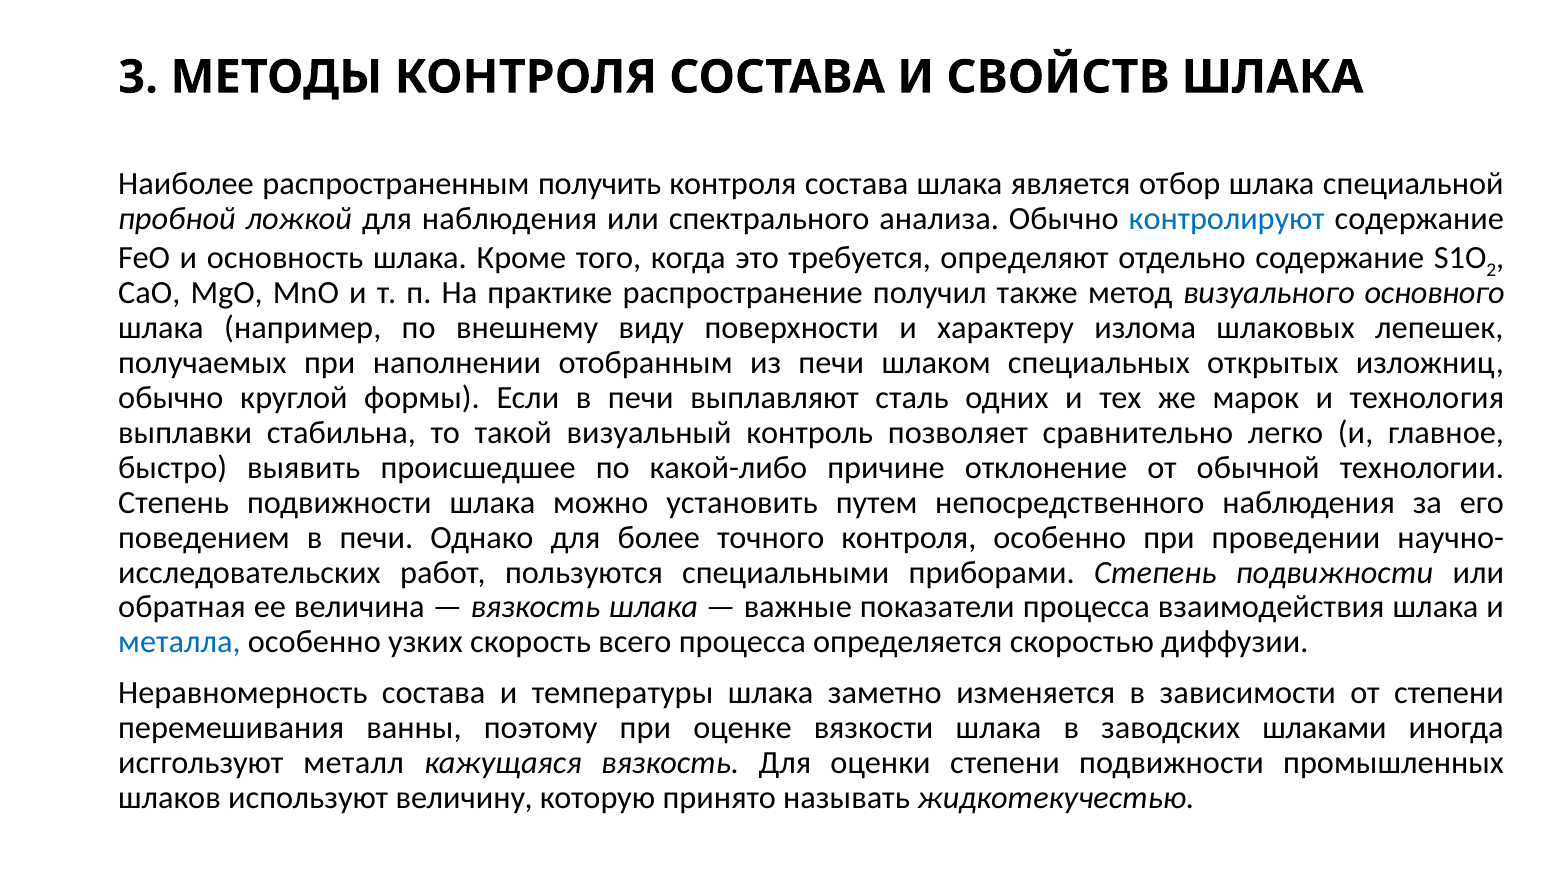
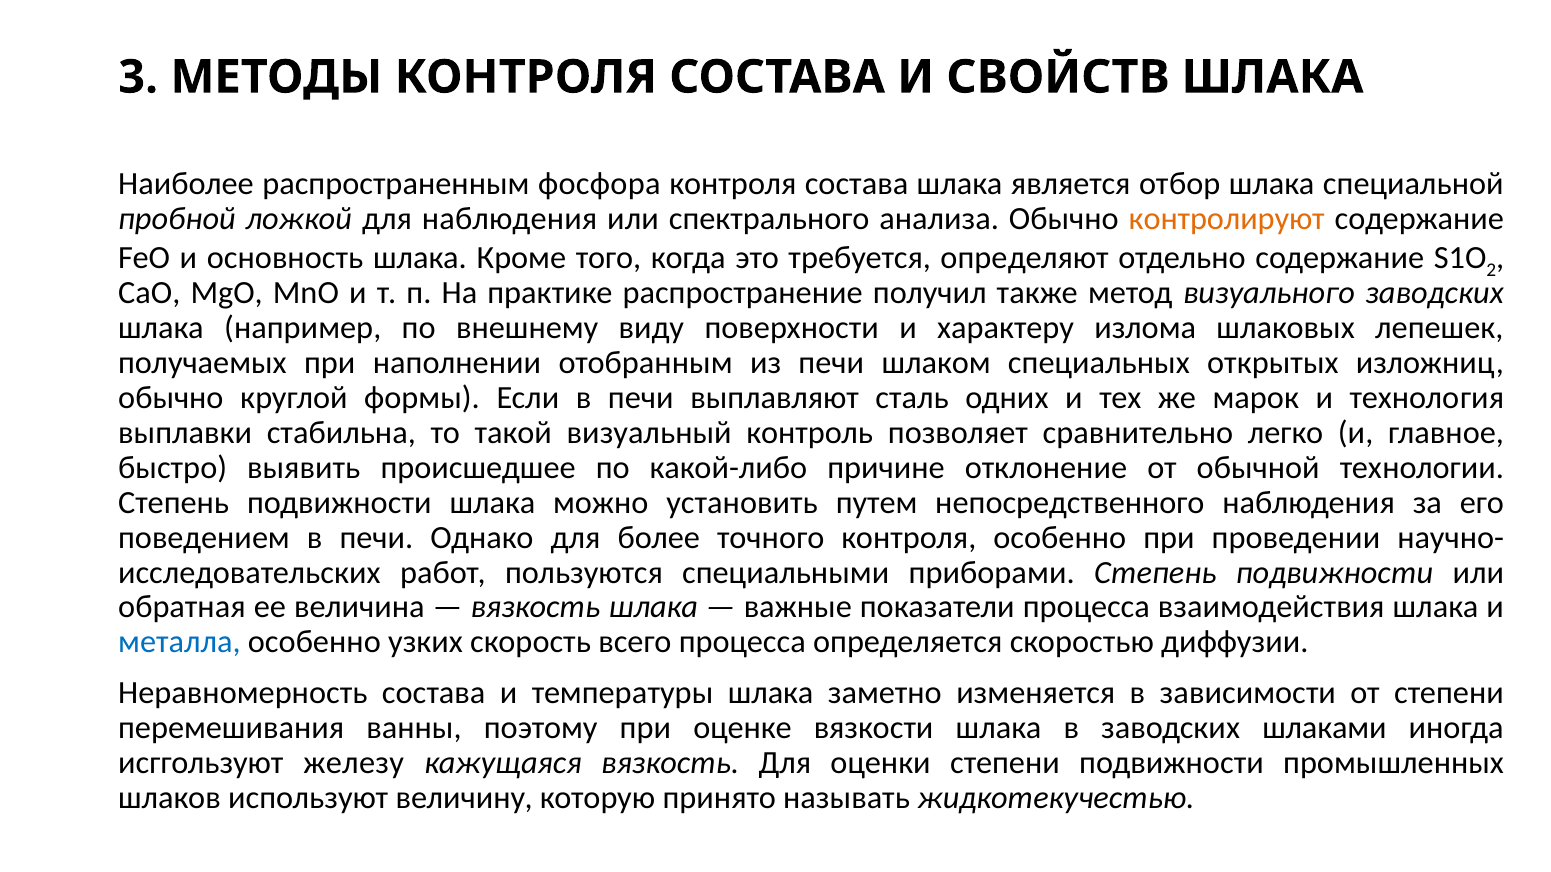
получить: получить -> фосфора (599, 184)
контролируют colour: blue -> orange (1227, 218)
визуального основного: основного -> заводских (1435, 293)
металл: металл -> железу (354, 763)
